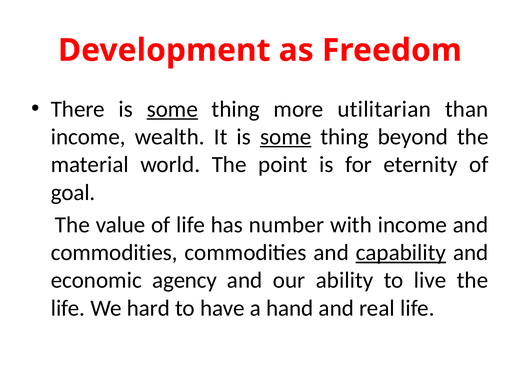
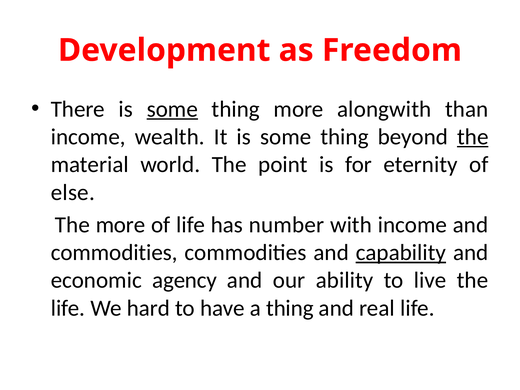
utilitarian: utilitarian -> alongwith (384, 109)
some underline: present -> none (286, 137)
the underline: none -> present (473, 137)
goal: goal -> else (73, 192)
The value: value -> more (121, 225)
a hand: hand -> thing (290, 308)
